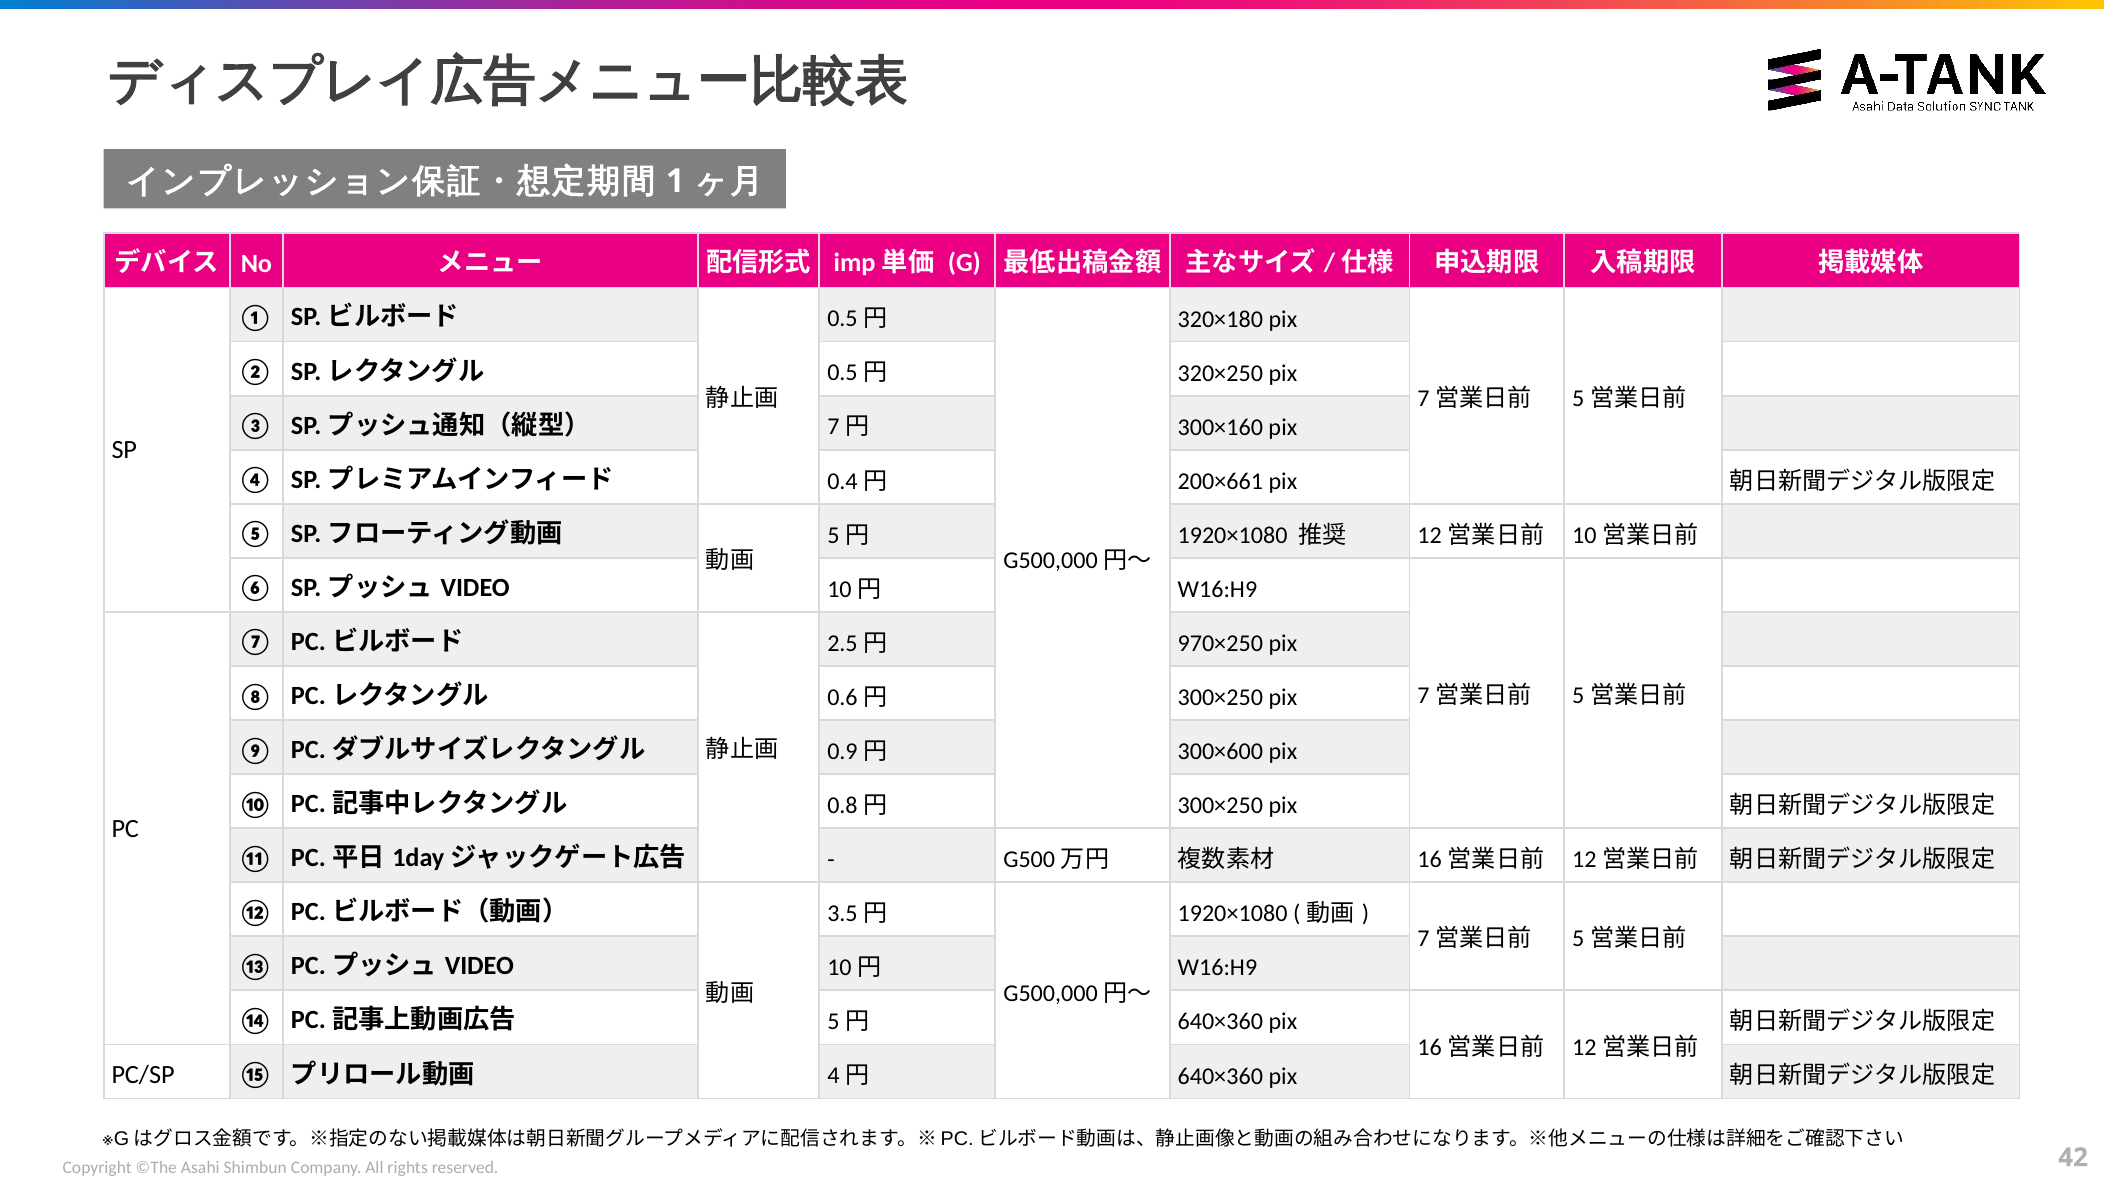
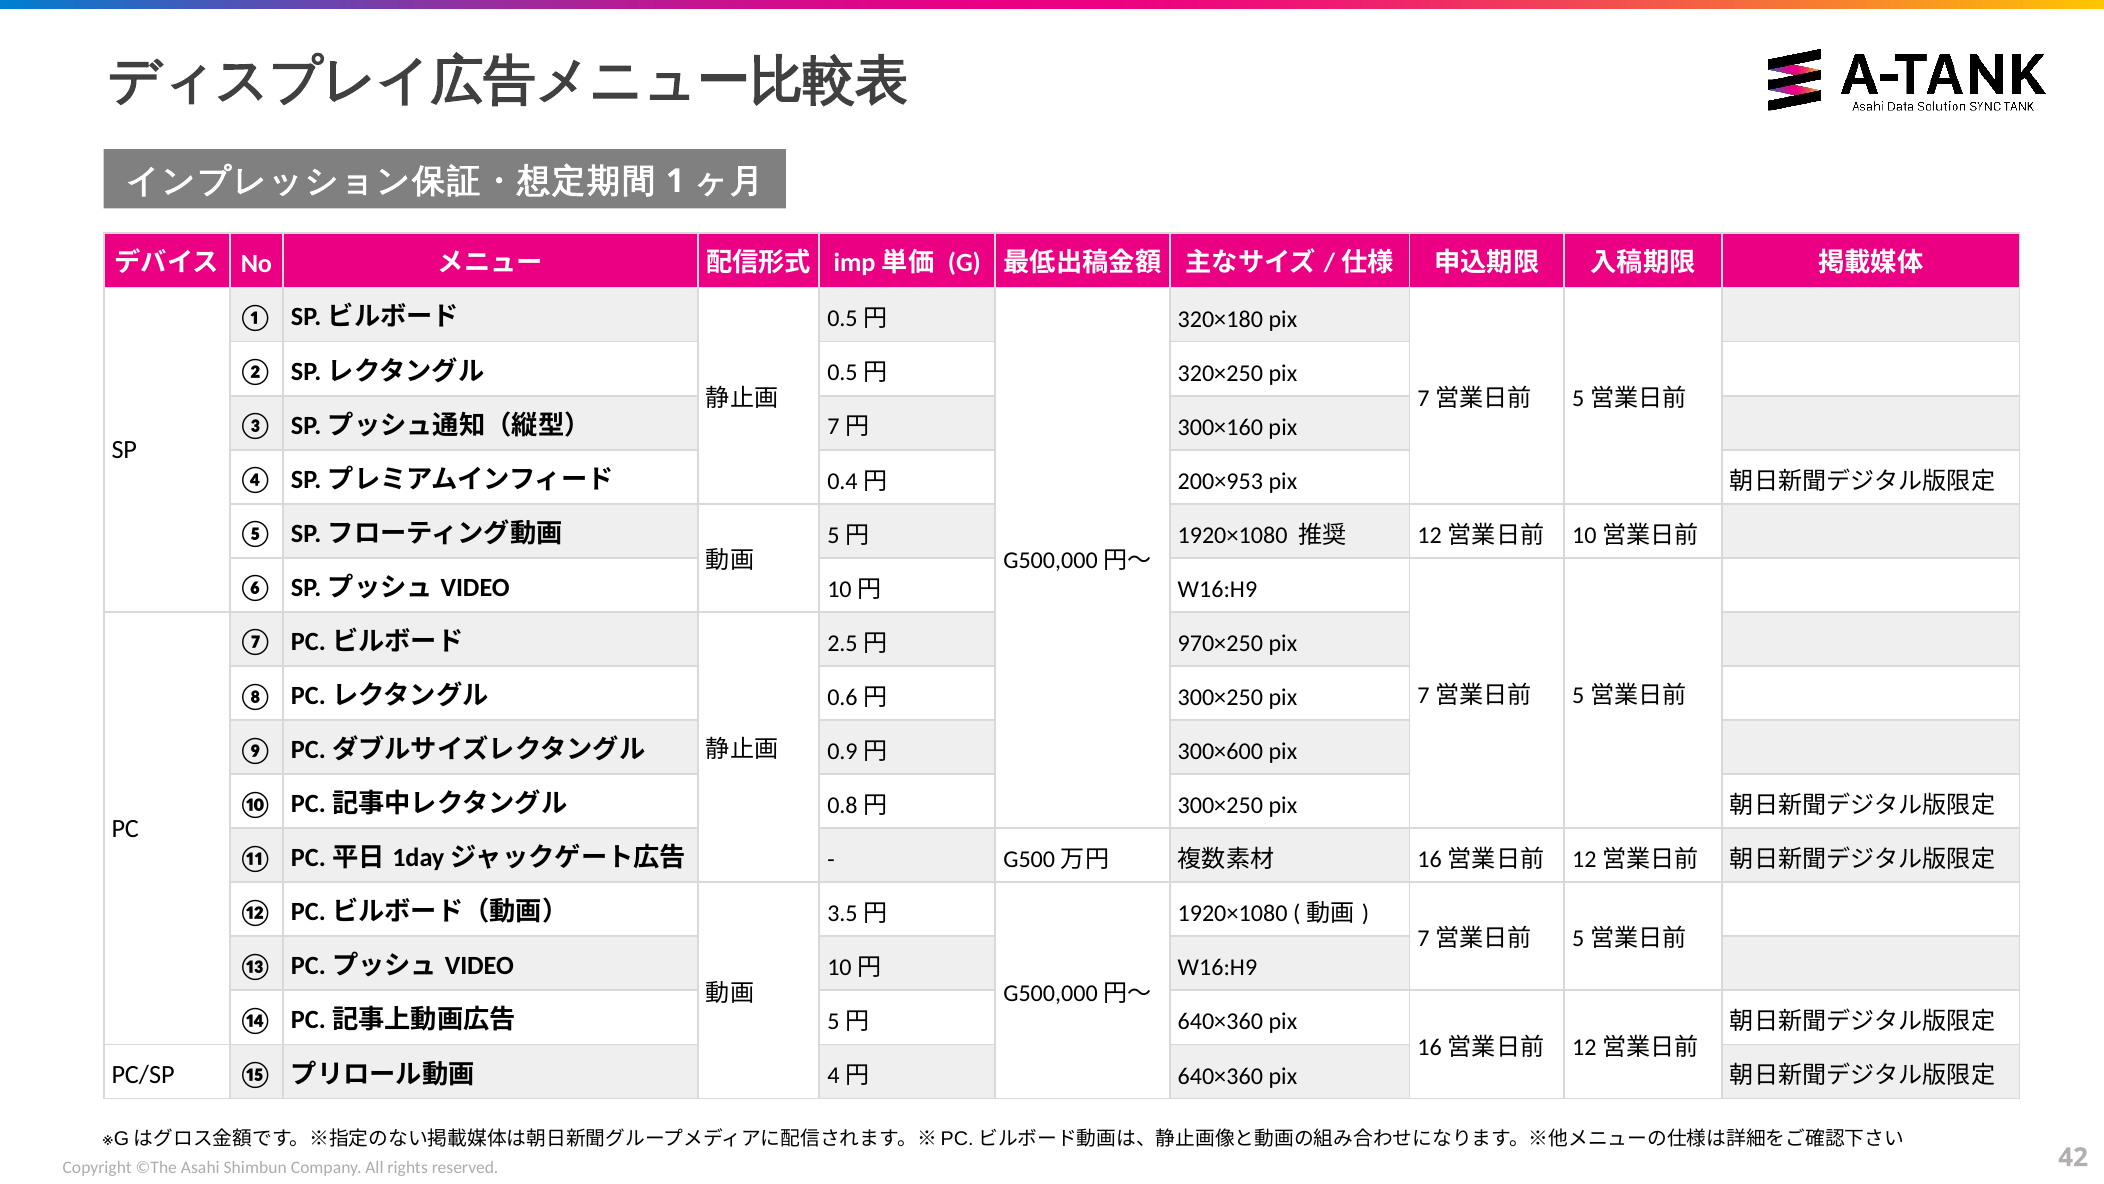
200×661: 200×661 -> 200×953 (1220, 481)
